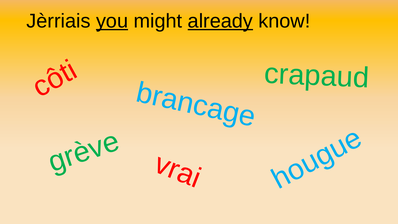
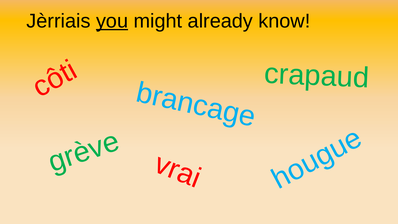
already underline: present -> none (220, 21)
